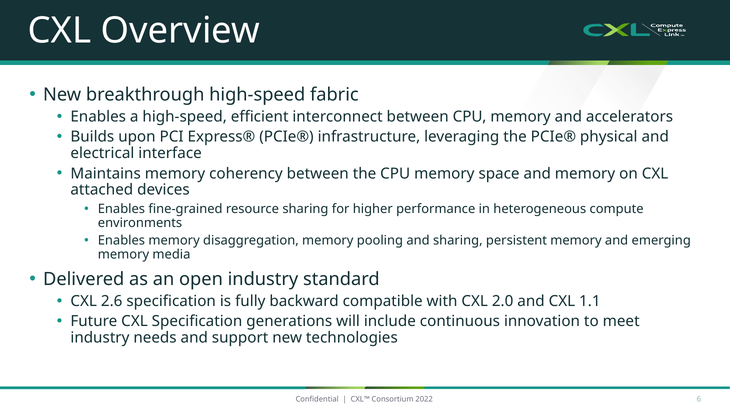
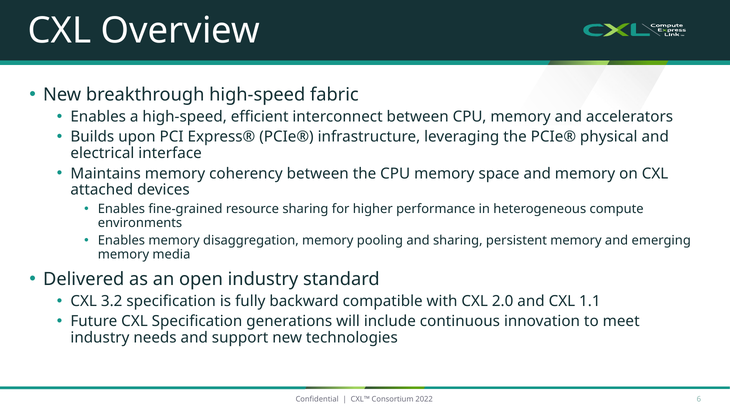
2.6: 2.6 -> 3.2 (112, 301)
